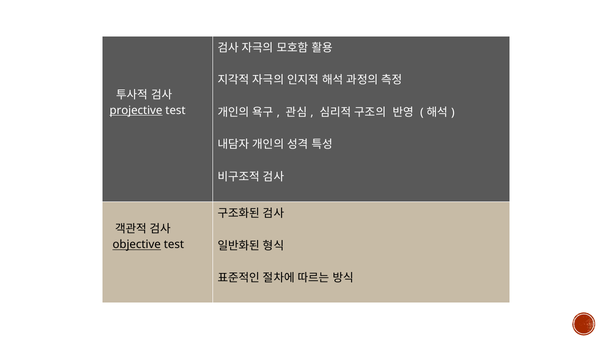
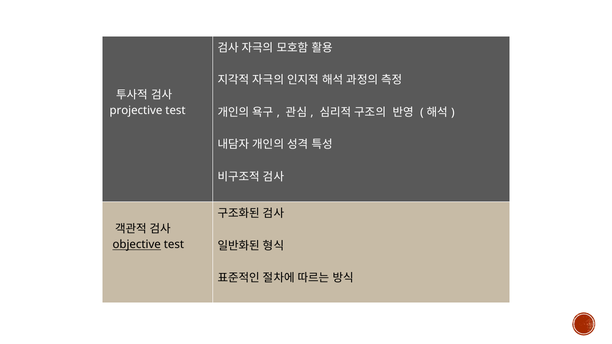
projective underline: present -> none (136, 110)
